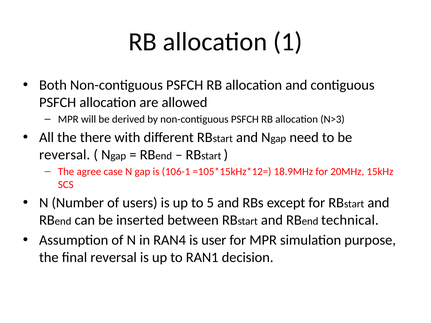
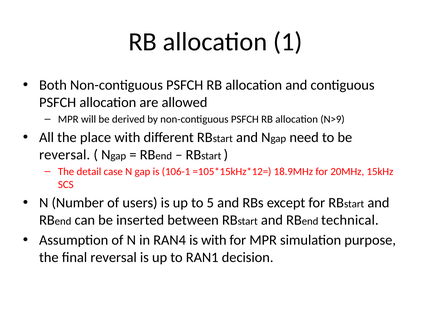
N>3: N>3 -> N>9 (333, 119)
there: there -> place (96, 138)
agree: agree -> detail (89, 172)
is user: user -> with (214, 240)
